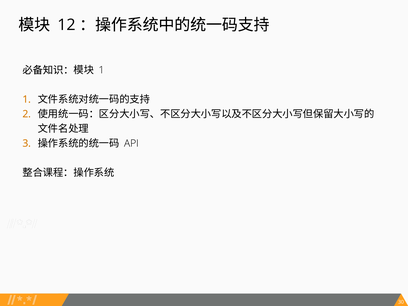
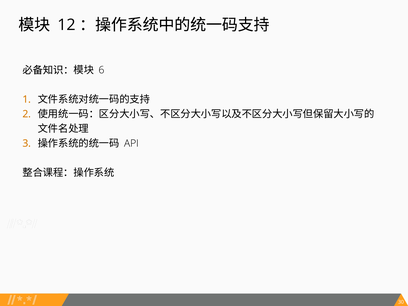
1: 1 -> 6 (101, 70)
